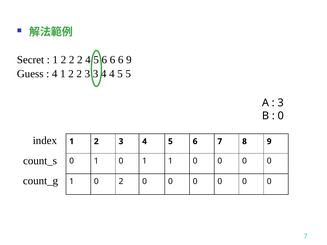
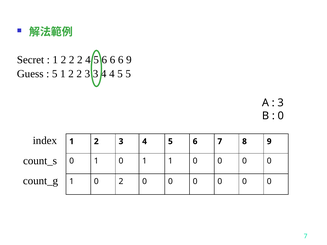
4: 4 -> 5 (55, 74)
